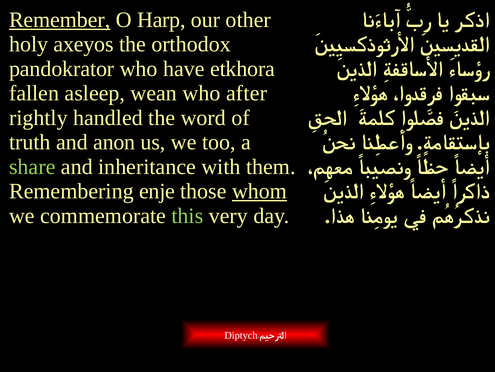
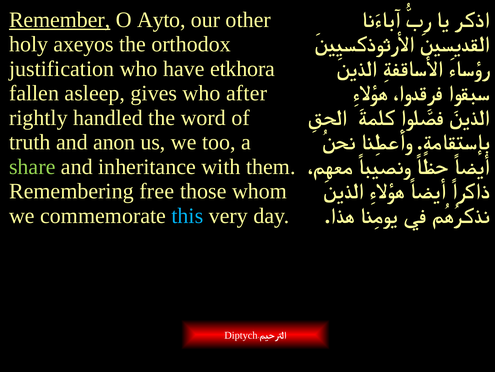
Harp: Harp -> Ayto (161, 20)
pandokrator: pandokrator -> justification (62, 69)
wean: wean -> gives (154, 93)
enje: enje -> free (157, 191)
whom underline: present -> none (260, 191)
this colour: light green -> light blue (187, 215)
